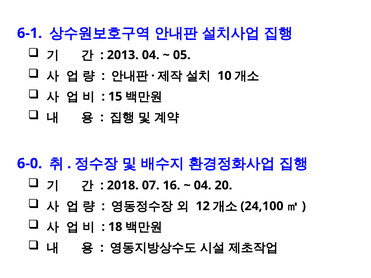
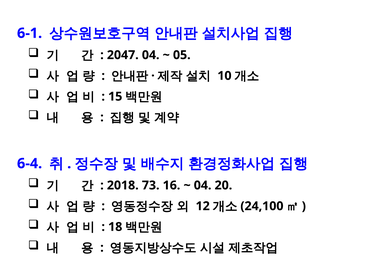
2013: 2013 -> 2047 (123, 55)
6-0: 6-0 -> 6-4 (30, 164)
07: 07 -> 73 (151, 186)
